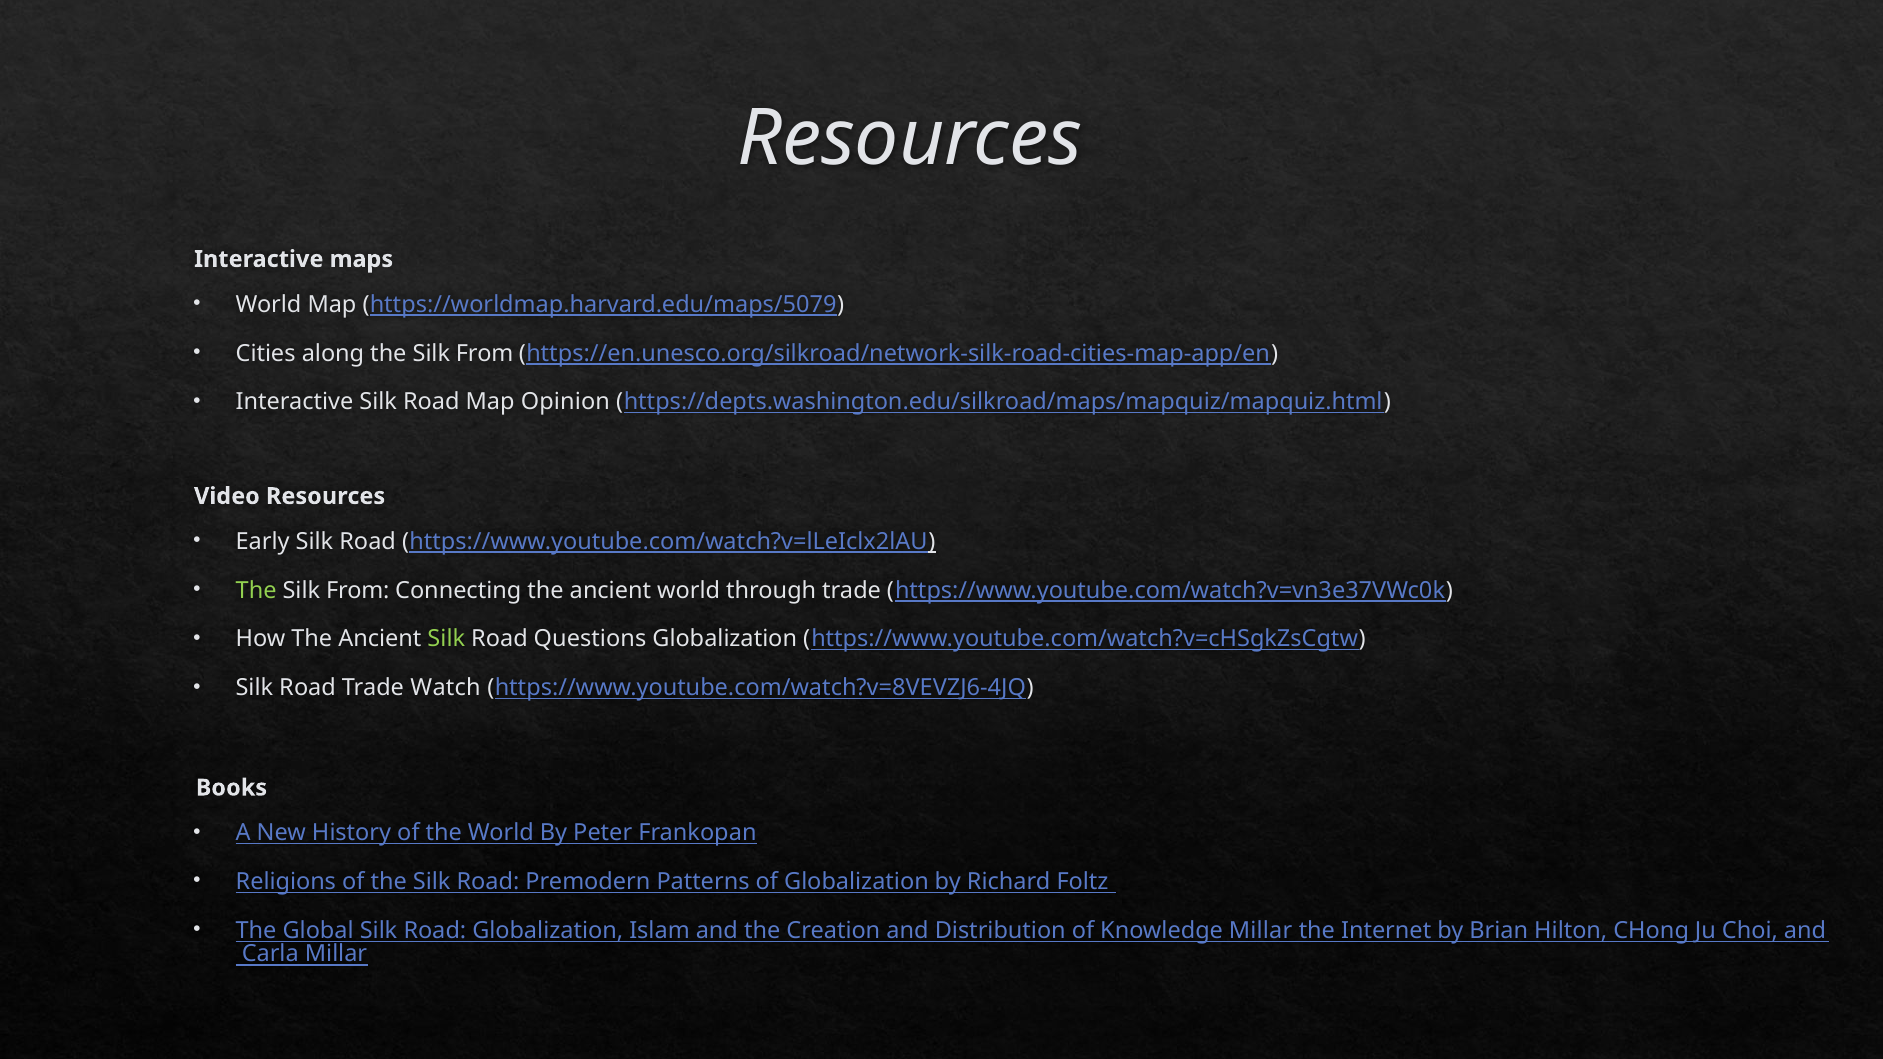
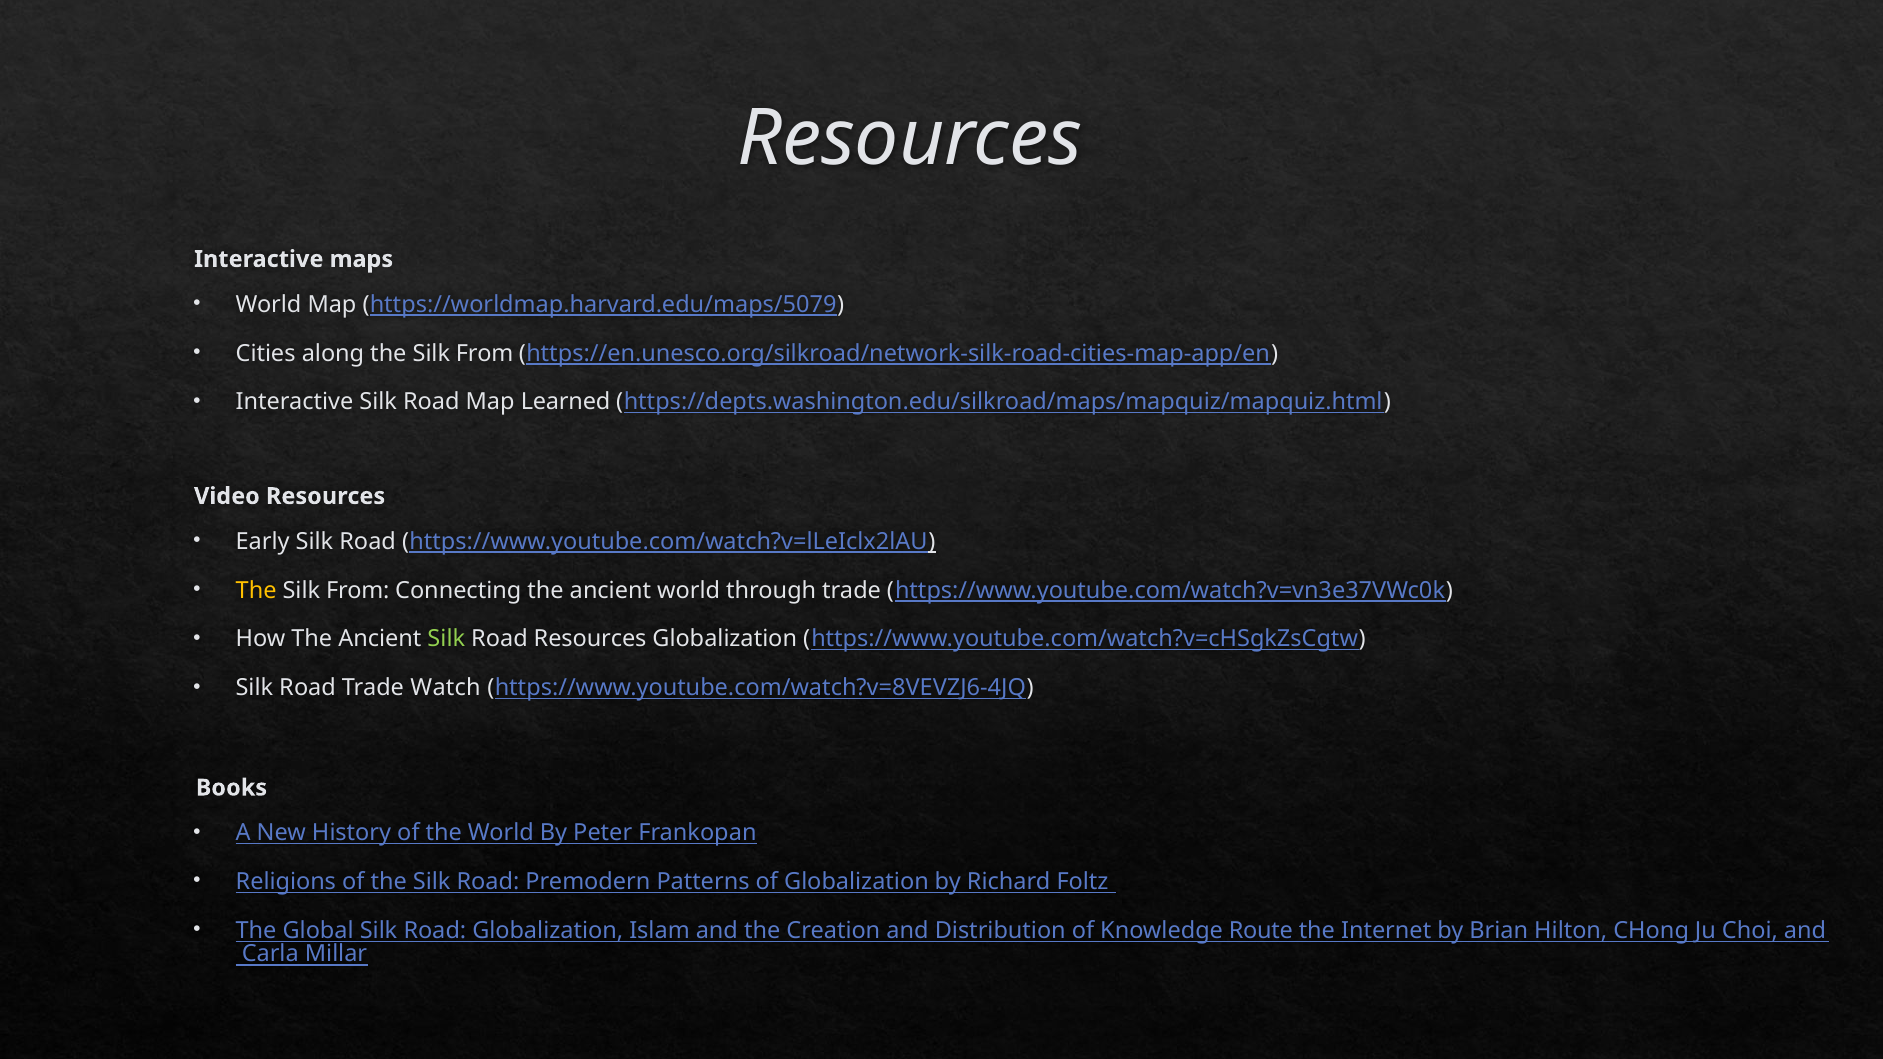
Opinion: Opinion -> Learned (566, 402)
The colour: light green -> yellow (256, 590)
Road Questions: Questions -> Resources (590, 639)
Knowledge Millar: Millar -> Route (1261, 931)
